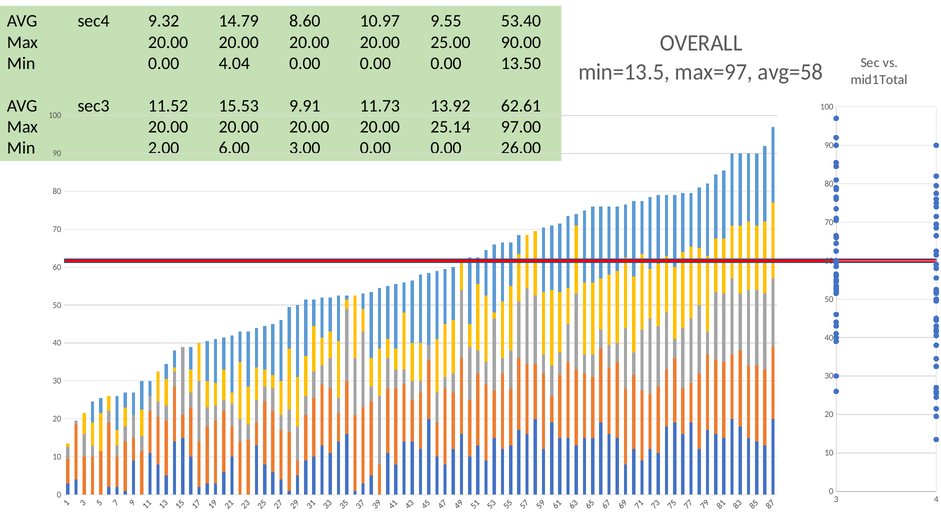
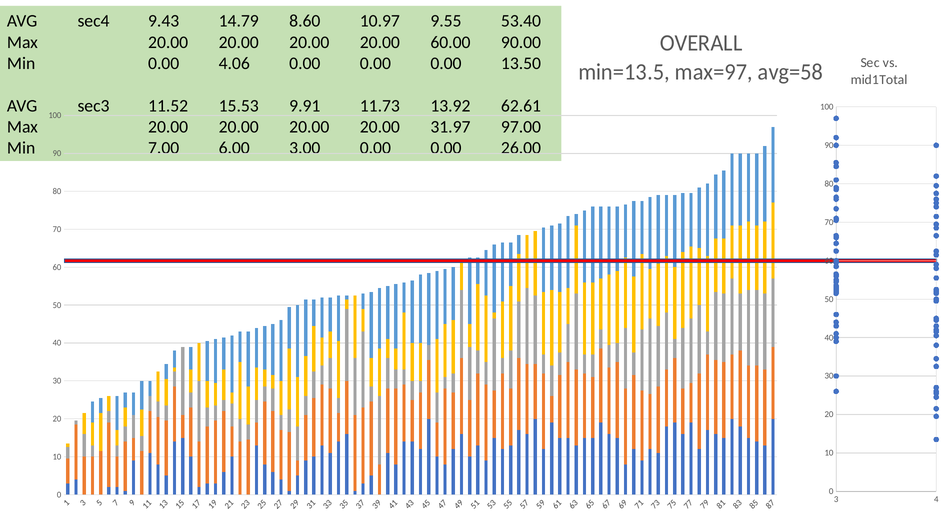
9.32: 9.32 -> 9.43 (164, 21)
25.00: 25.00 -> 60.00 (450, 42)
4.04: 4.04 -> 4.06 (234, 64)
25.14: 25.14 -> 31.97 (450, 127)
2.00: 2.00 -> 7.00 (164, 148)
